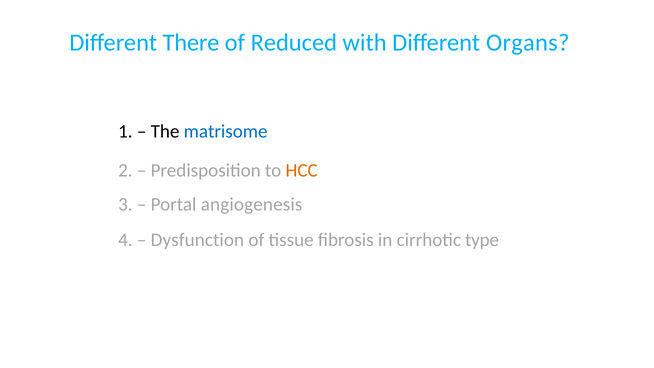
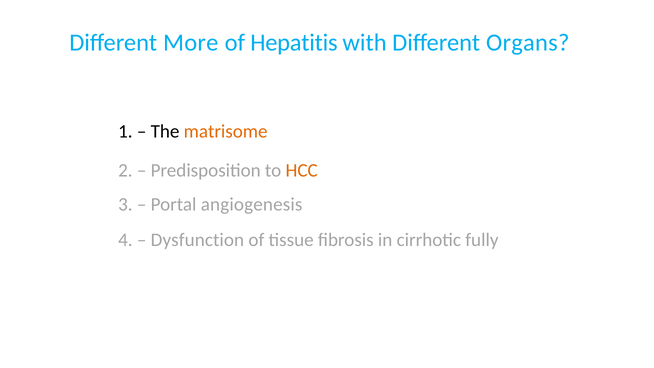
There: There -> More (191, 42)
Reduced: Reduced -> Hepatitis (294, 42)
matrisome colour: blue -> orange (226, 131)
type: type -> fully (482, 240)
